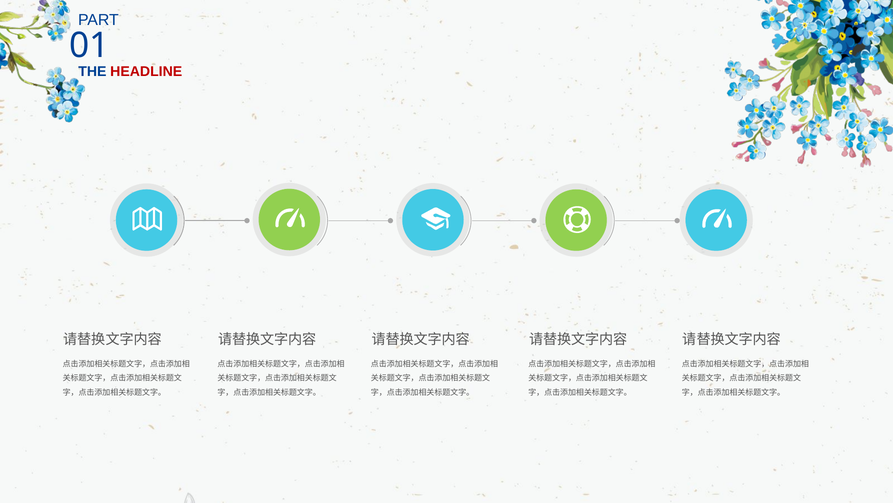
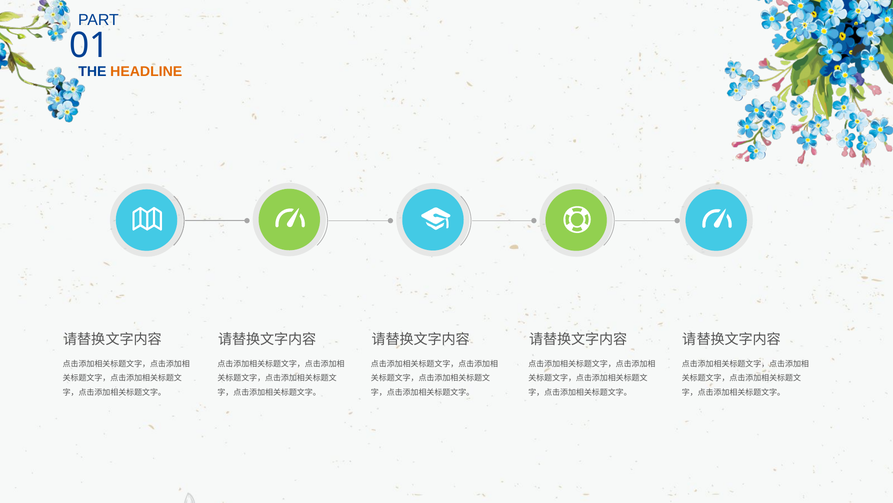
HEADLINE colour: red -> orange (146, 71)
